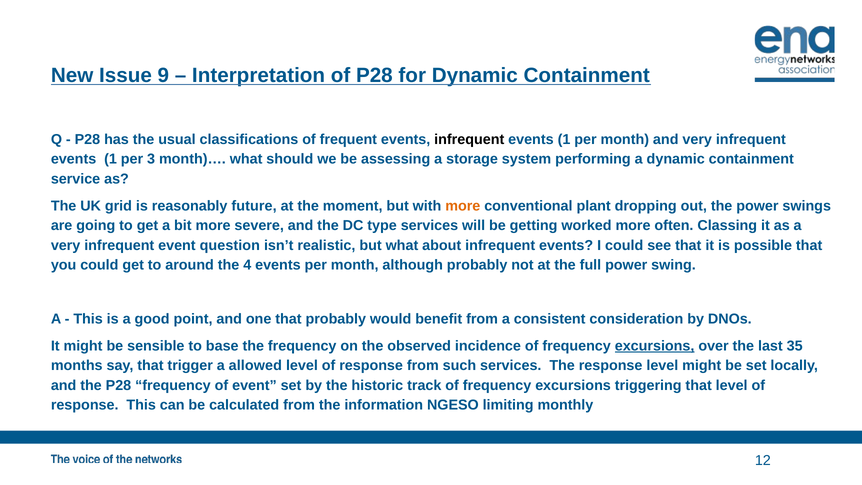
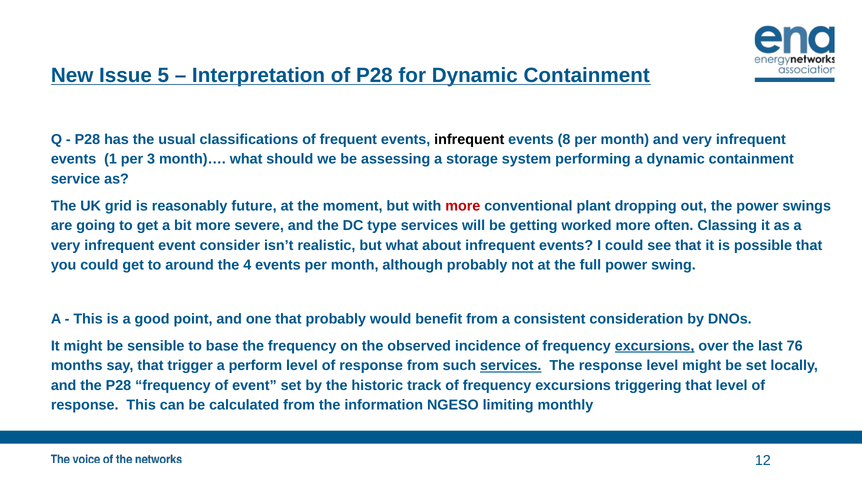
9: 9 -> 5 (163, 76)
1: 1 -> 8 (564, 139)
more colour: orange -> red (463, 206)
question: question -> consider (230, 245)
35: 35 -> 76 (795, 346)
allowed: allowed -> perform (255, 366)
services underline: none -> present (511, 366)
